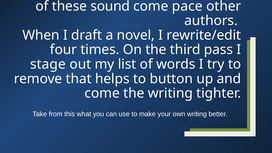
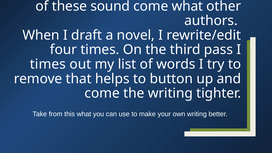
come pace: pace -> what (187, 6)
stage: stage -> times (48, 64)
